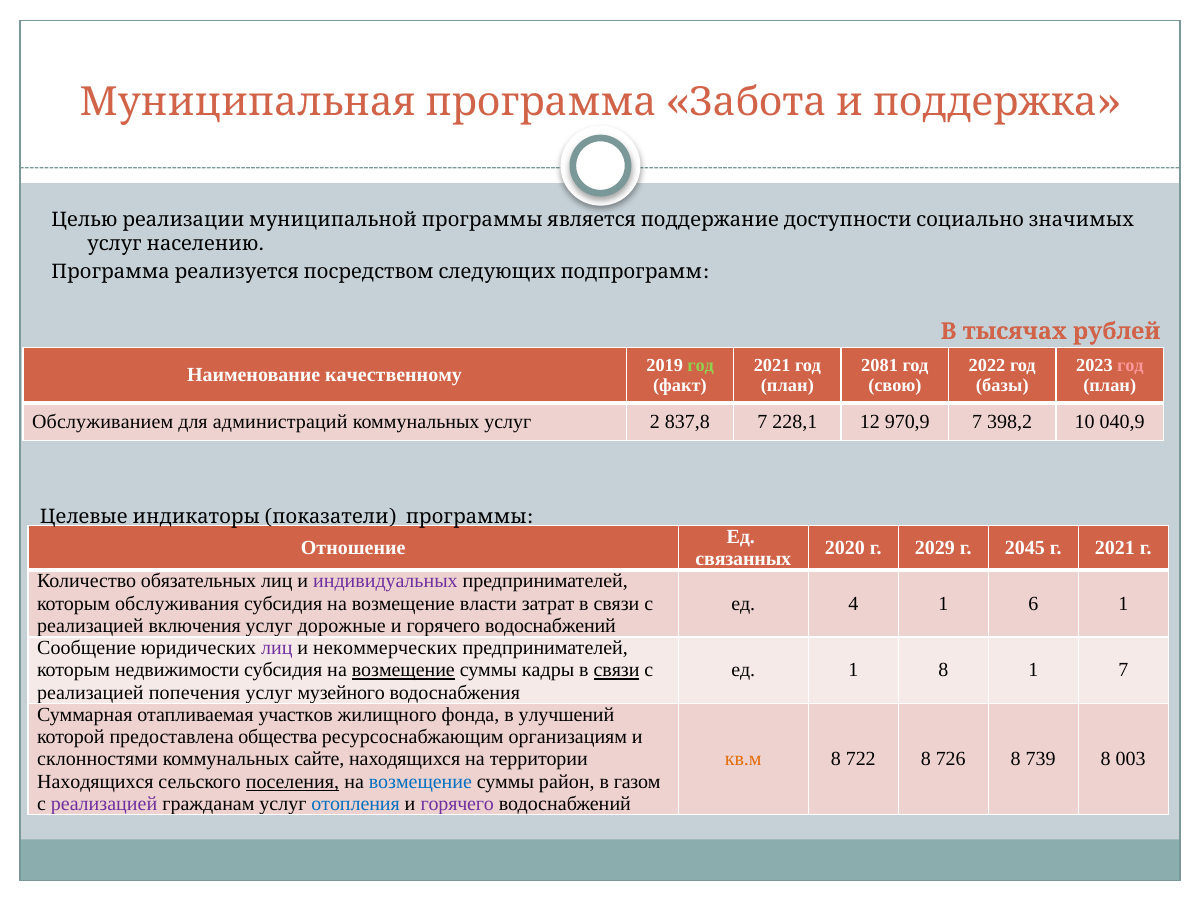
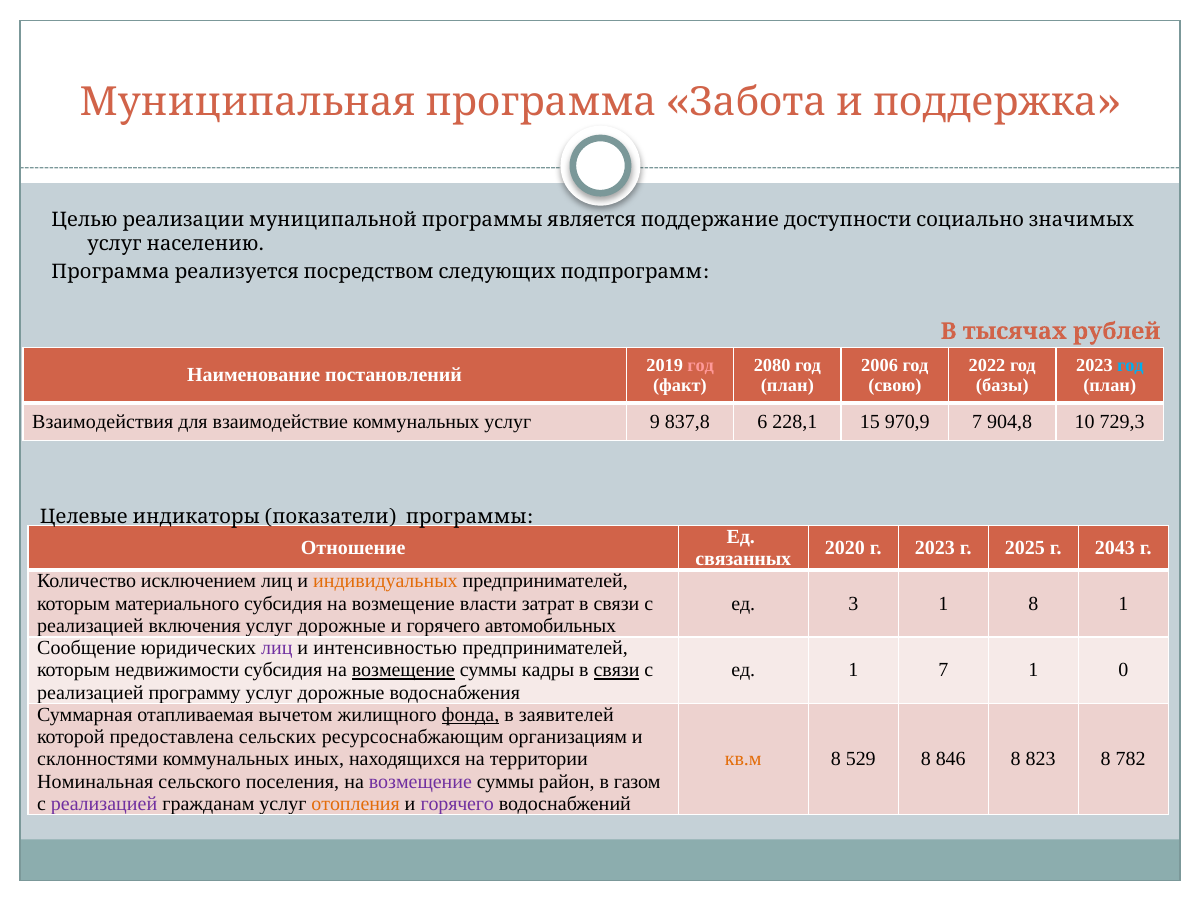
год colour: light green -> pink (701, 365)
2021: 2021 -> 2080 (772, 365)
2081: 2081 -> 2006 (880, 365)
год colour: pink -> light blue (1130, 365)
качественному: качественному -> постановлений (394, 375)
Обслуживанием: Обслуживанием -> Взаимодействия (103, 422)
администраций: администраций -> взаимодействие (280, 422)
2: 2 -> 9 (655, 422)
837,8 7: 7 -> 6 (762, 422)
12: 12 -> 15 (870, 422)
398,2: 398,2 -> 904,8 (1010, 422)
040,9: 040,9 -> 729,3 (1122, 422)
г 2029: 2029 -> 2023 (935, 548)
2045: 2045 -> 2025 (1025, 548)
г 2021: 2021 -> 2043 (1115, 548)
обязательных: обязательных -> исключением (199, 581)
индивидуальных colour: purple -> orange (385, 581)
обслуживания: обслуживания -> материального (177, 603)
4: 4 -> 3 (853, 603)
1 6: 6 -> 8 (1033, 603)
водоснабжений: водоснабжений -> автомобильных (550, 626)
некоммерческих: некоммерческих -> интенсивностью (385, 648)
1 8: 8 -> 7 (943, 670)
1 7: 7 -> 0 (1123, 670)
попечения: попечения -> программу (195, 692)
музейного: музейного -> дорожные (341, 692)
участков: участков -> вычетом (296, 715)
фонда underline: none -> present (470, 715)
улучшений: улучшений -> заявителей (566, 715)
общества: общества -> сельских (278, 737)
сайте: сайте -> иных (319, 759)
722: 722 -> 529 (861, 759)
726: 726 -> 846 (951, 759)
739: 739 -> 823 (1041, 759)
003: 003 -> 782 (1131, 759)
Находящихся: Находящихся -> Номинальная (95, 781)
поселения underline: present -> none (293, 781)
возмещение colour: blue -> purple (420, 781)
отопления colour: blue -> orange (356, 804)
